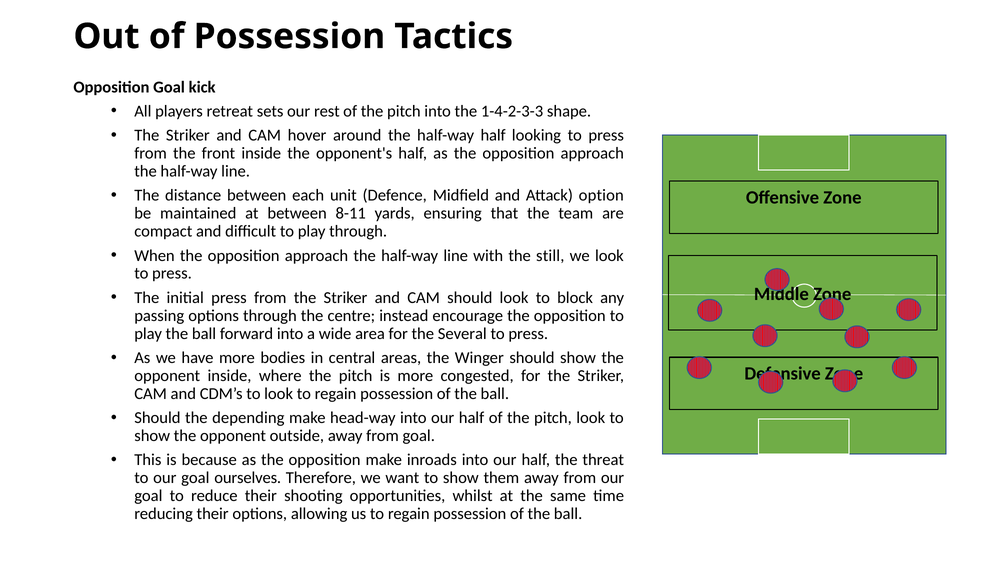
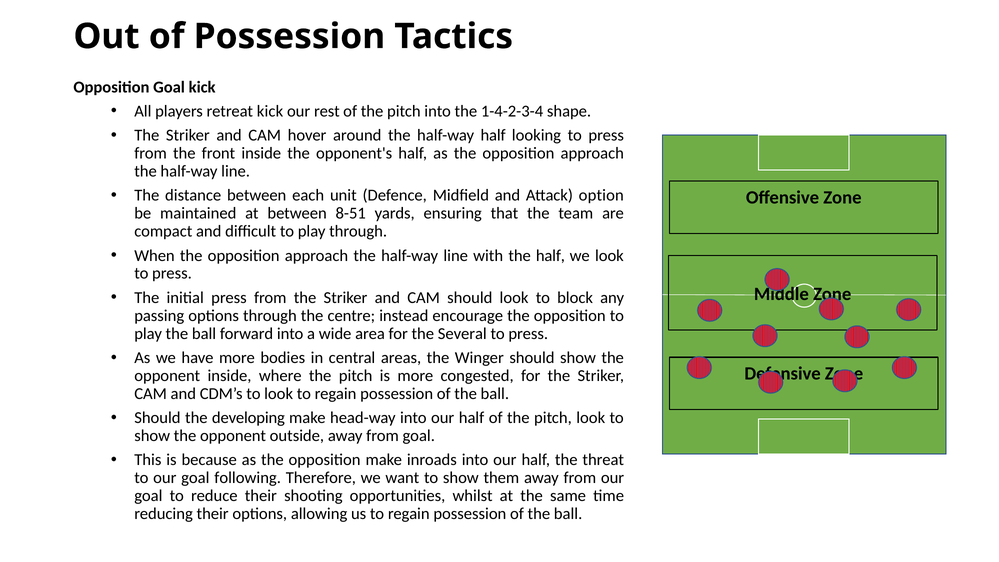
retreat sets: sets -> kick (270, 111)
1-4-2-3-3: 1-4-2-3-3 -> 1-4-2-3-4 (512, 111)
8-11: 8-11 -> 8-51 (351, 213)
the still: still -> half (550, 256)
depending: depending -> developing (248, 418)
ourselves: ourselves -> following (248, 478)
